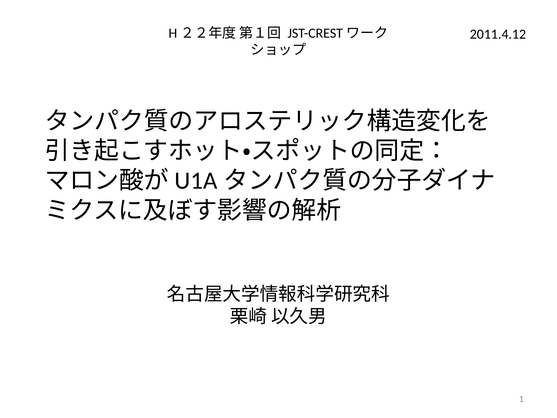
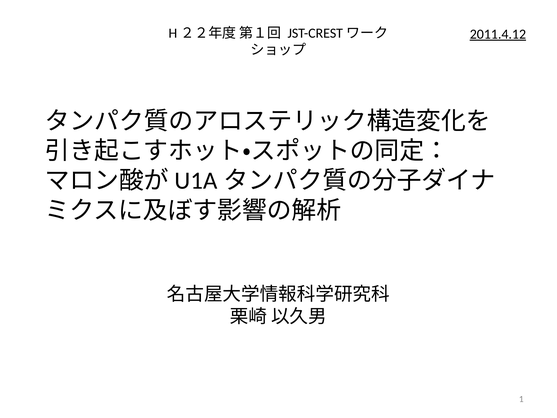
2011.4.12 underline: none -> present (498, 34)
